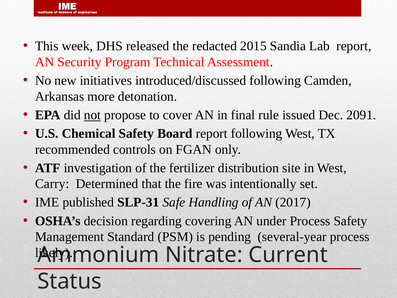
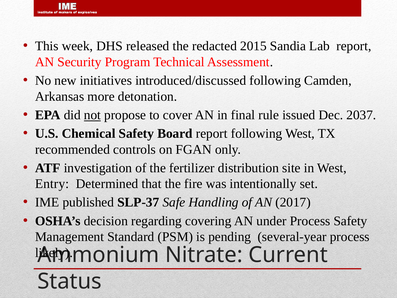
2091: 2091 -> 2037 (361, 115)
Carry: Carry -> Entry (52, 184)
SLP-31: SLP-31 -> SLP-37 (138, 202)
